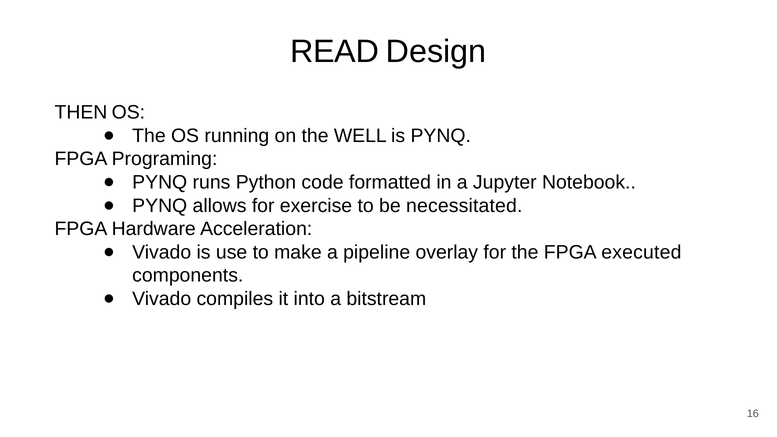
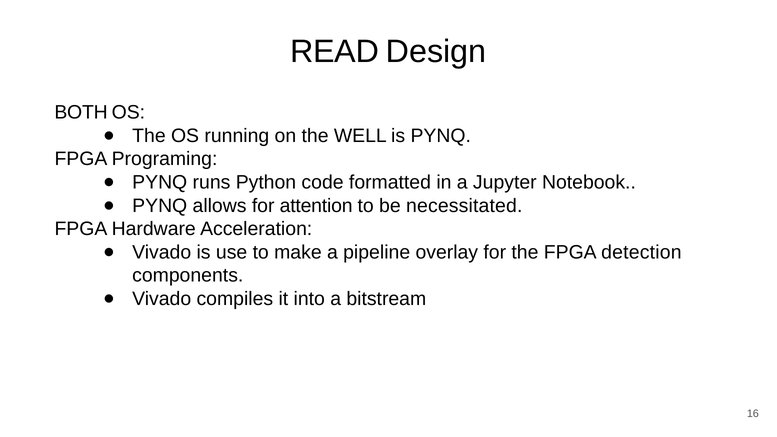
THEN: THEN -> BOTH (81, 112)
exercise: exercise -> attention (316, 206)
executed: executed -> detection (641, 252)
